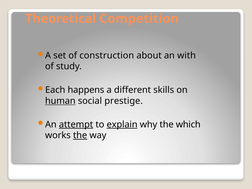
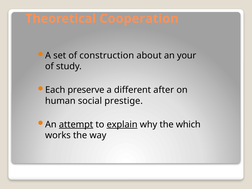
Competition: Competition -> Cooperation (139, 19)
with: with -> your (187, 55)
happens: happens -> preserve (86, 90)
skills: skills -> after (164, 90)
human underline: present -> none (60, 101)
the underline: present -> none (80, 135)
